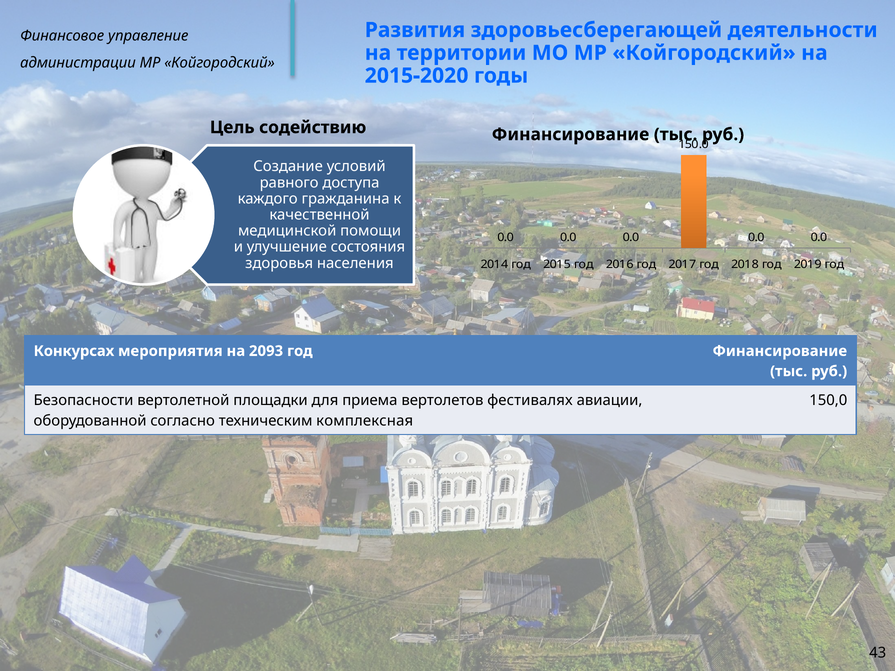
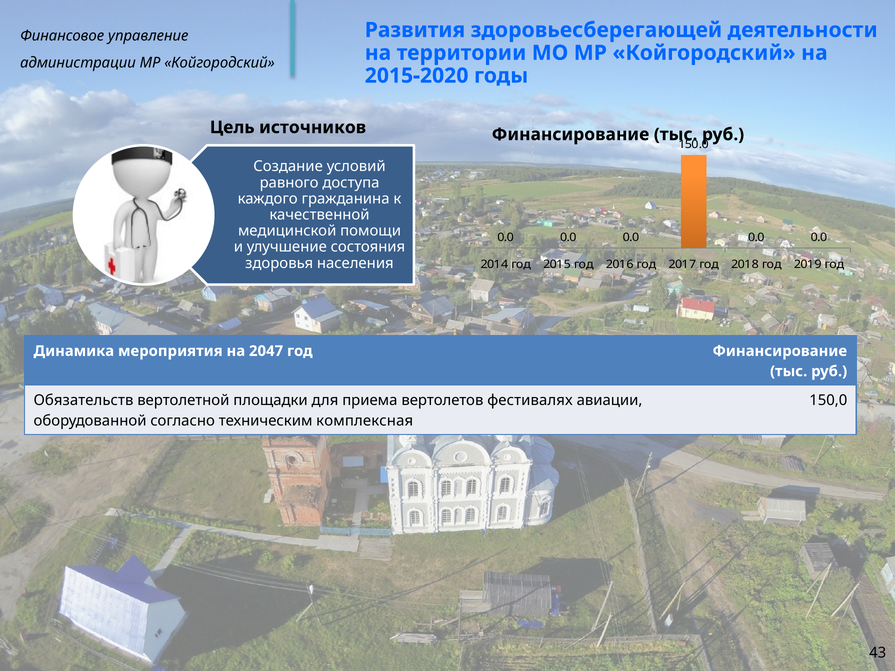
содействию: содействию -> источников (313, 127)
Конкурсах: Конкурсах -> Динамика (74, 351)
2093: 2093 -> 2047 (266, 351)
Безопасности: Безопасности -> Обязательств (83, 401)
